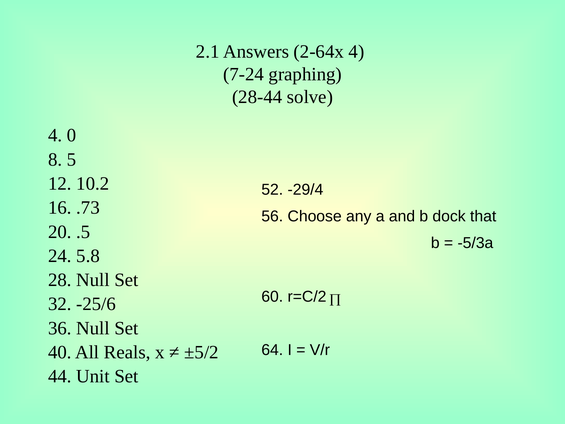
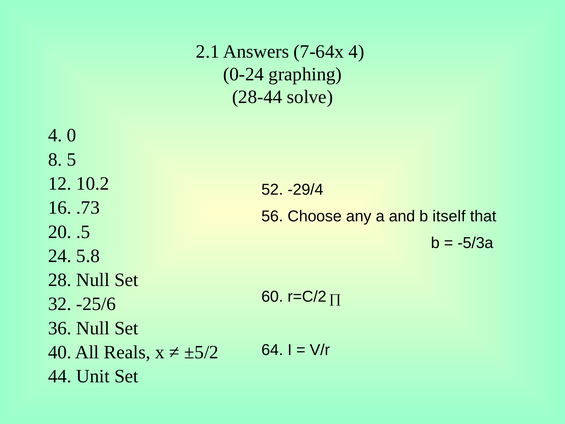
2-64x: 2-64x -> 7-64x (319, 52)
7-24: 7-24 -> 0-24 (244, 74)
dock: dock -> itself (449, 216)
